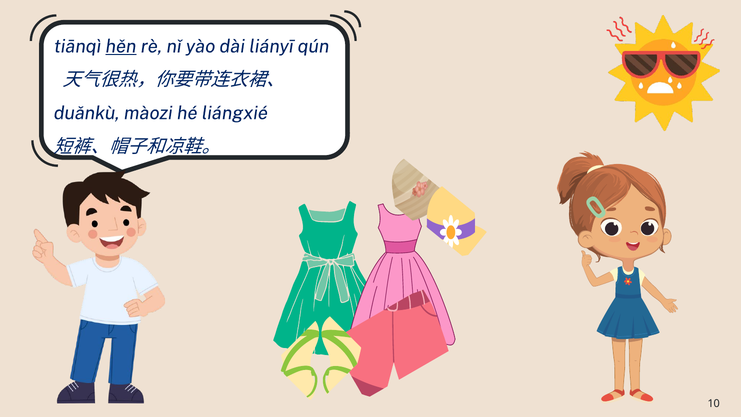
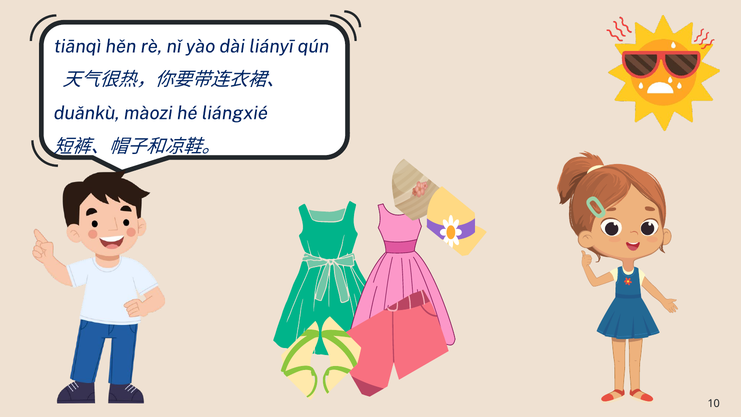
hěn underline: present -> none (121, 46)
